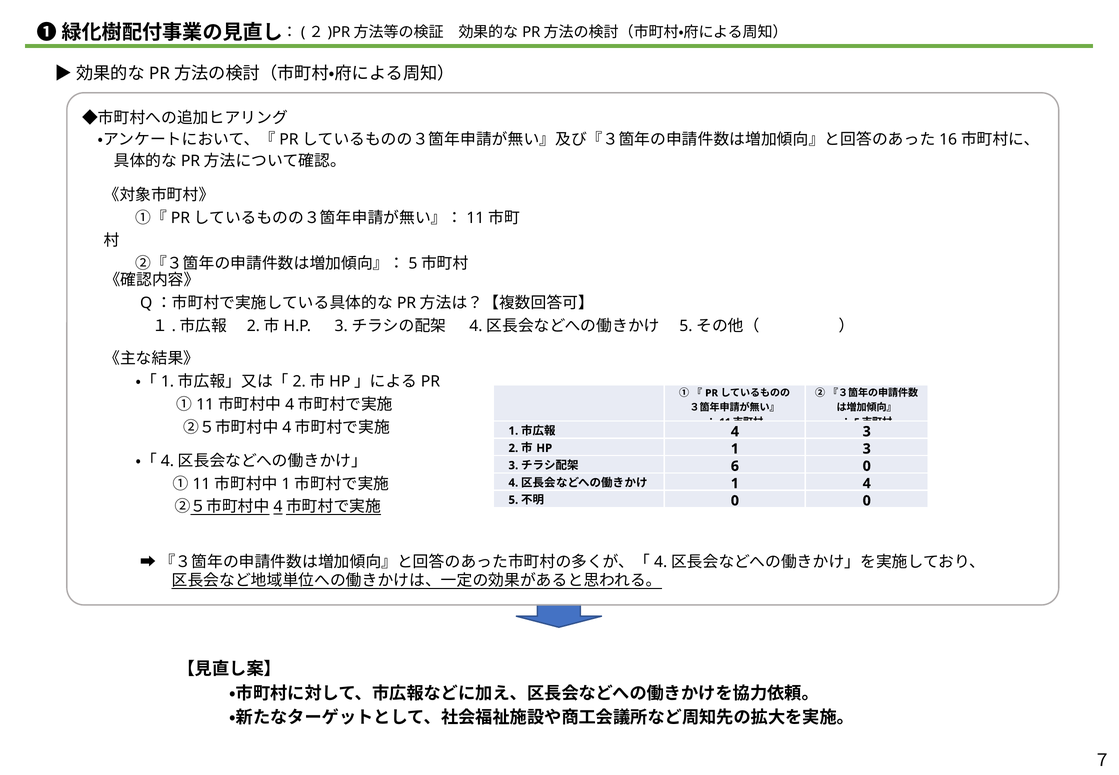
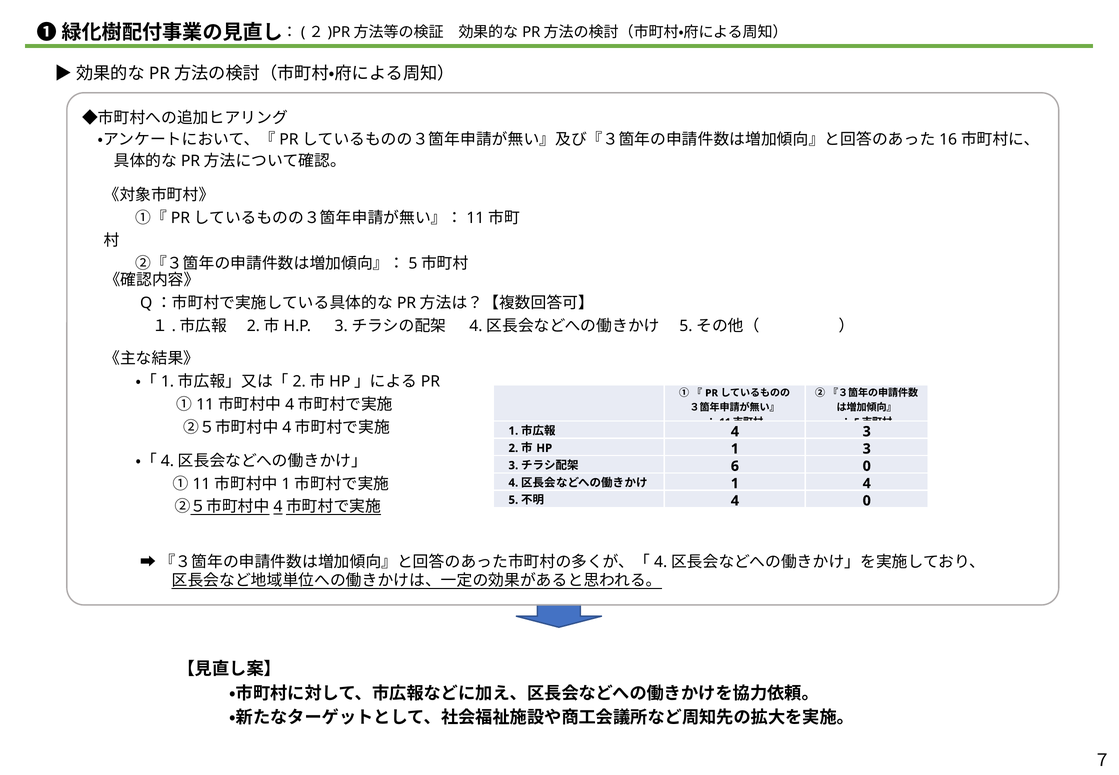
0: 0 -> 4 (735, 501)
